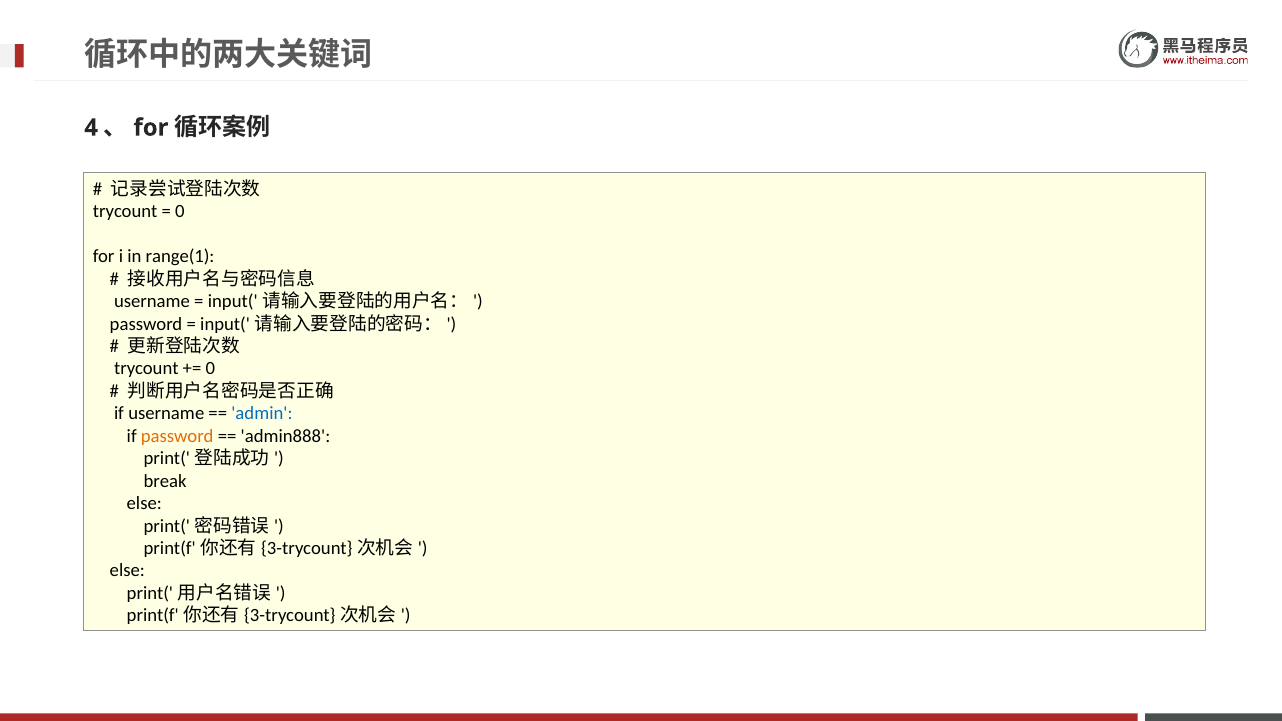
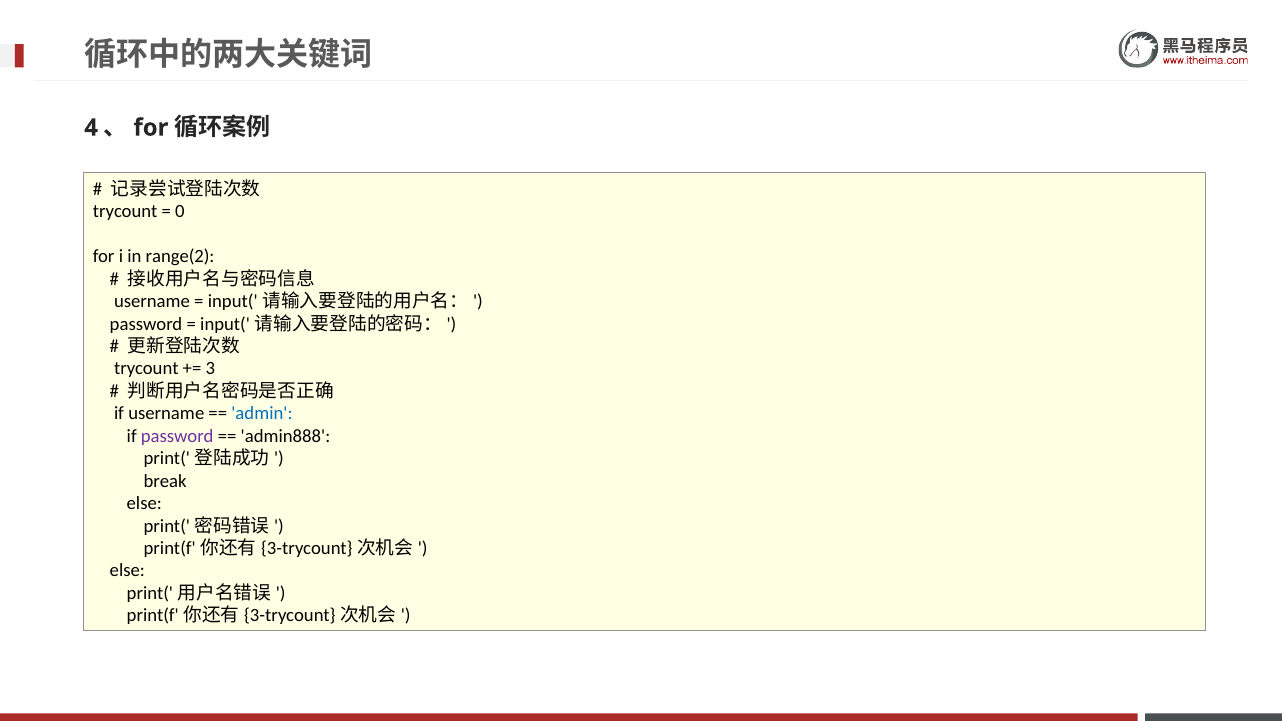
range(1: range(1 -> range(2 (180, 257)
0: 0 -> 3 (210, 369)
password colour: orange -> purple (177, 436)
